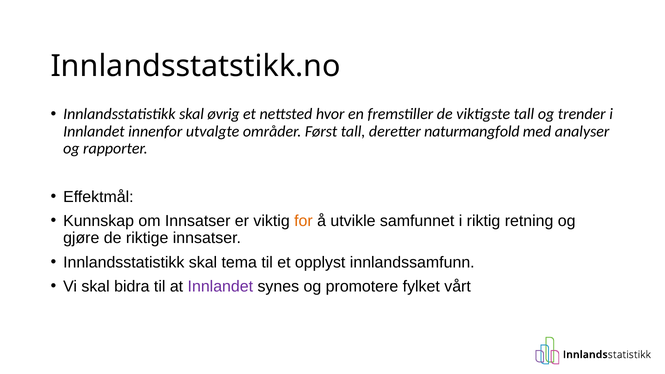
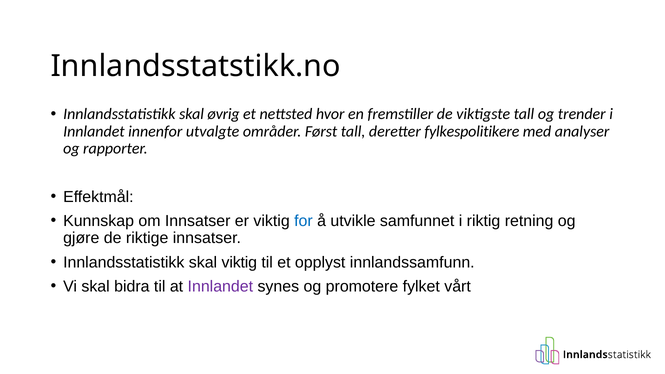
naturmangfold: naturmangfold -> fylkespolitikere (472, 131)
for colour: orange -> blue (303, 221)
skal tema: tema -> viktig (239, 262)
